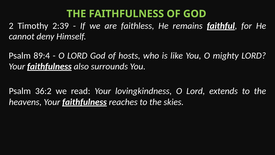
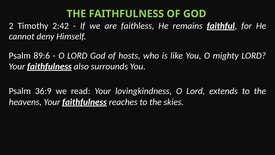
2:39: 2:39 -> 2:42 (61, 26)
89:4: 89:4 -> 89:6 (42, 56)
36:2: 36:2 -> 36:9 (43, 91)
